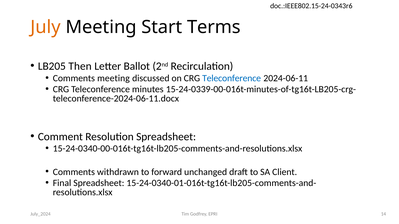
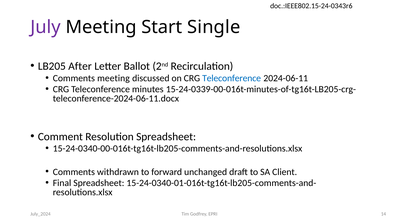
July colour: orange -> purple (46, 27)
Terms: Terms -> Single (214, 27)
Then: Then -> After (80, 66)
